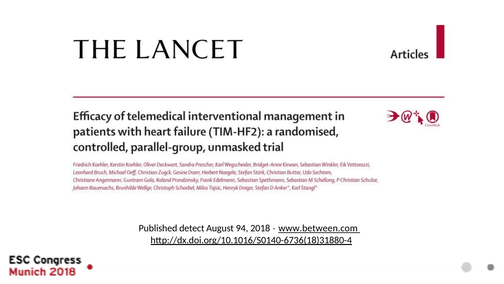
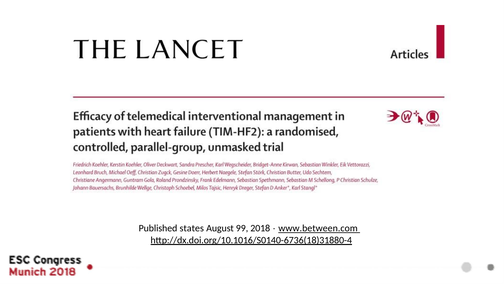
detect: detect -> states (192, 228)
94: 94 -> 99 (242, 228)
